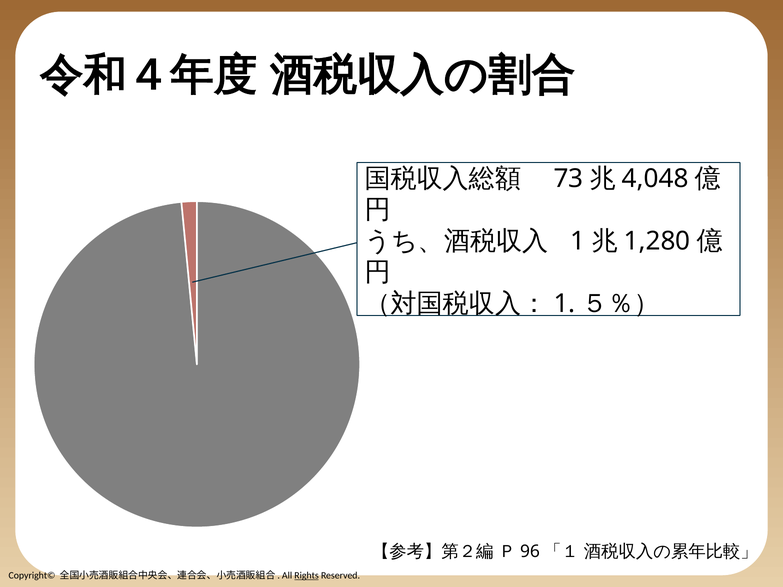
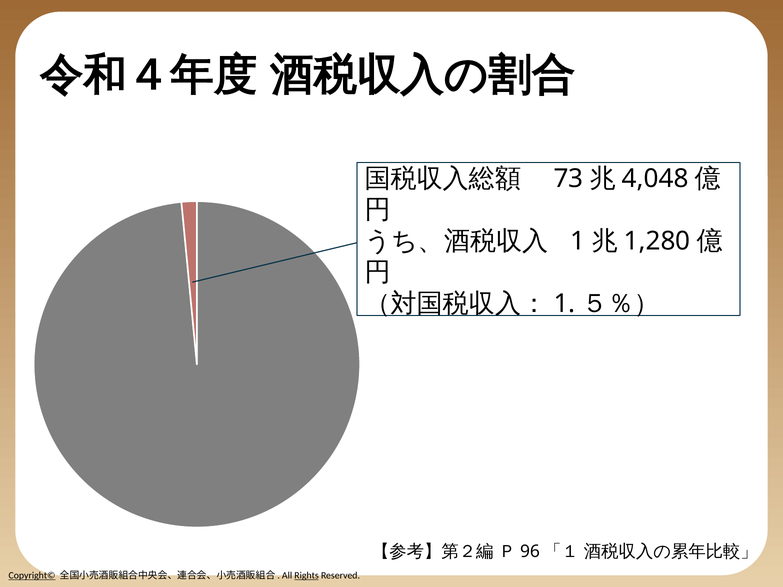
Copyright© underline: none -> present (32, 576)
